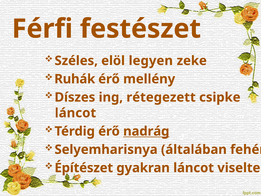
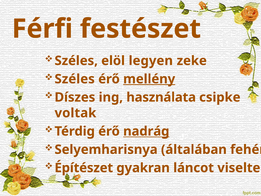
Ruhák: Ruhák -> Széles (75, 79)
mellény underline: none -> present (149, 79)
rétegezett: rétegezett -> használata (161, 97)
láncot: láncot -> voltak (75, 113)
